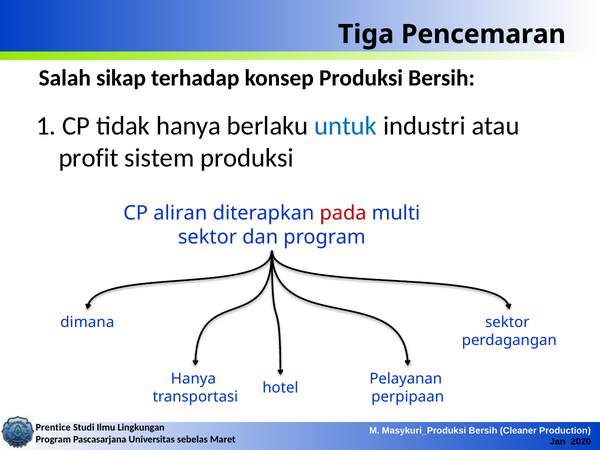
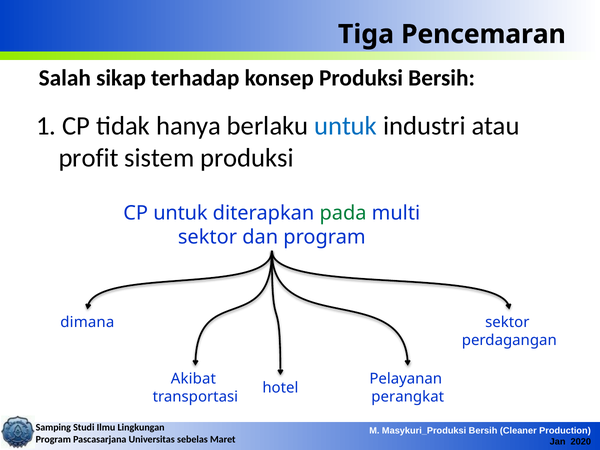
CP aliran: aliran -> untuk (180, 213)
pada colour: red -> green (343, 213)
Hanya: Hanya -> Akibat (193, 379)
perpipaan: perpipaan -> perangkat (408, 397)
Prentice: Prentice -> Samping (53, 428)
